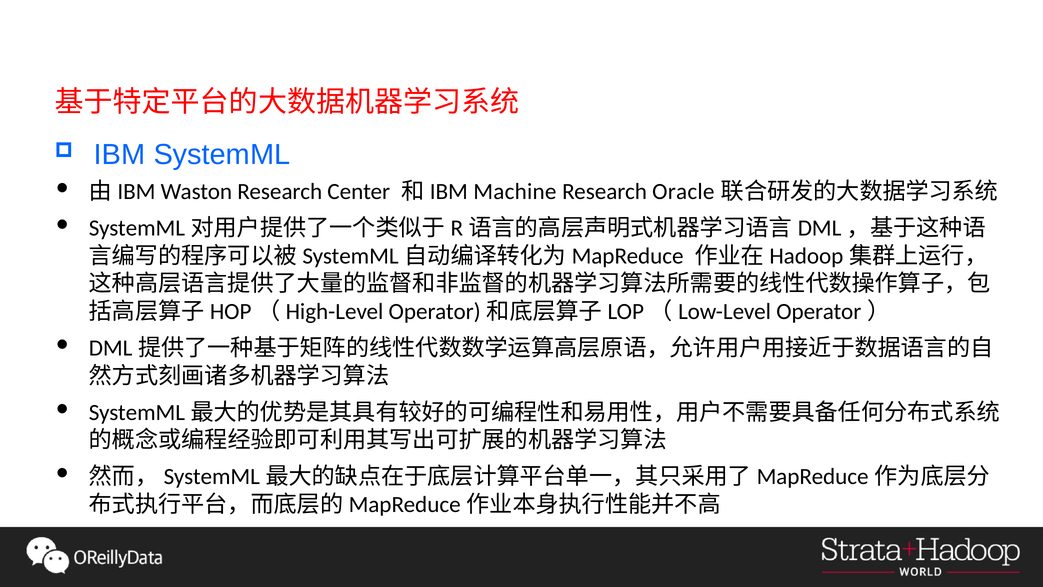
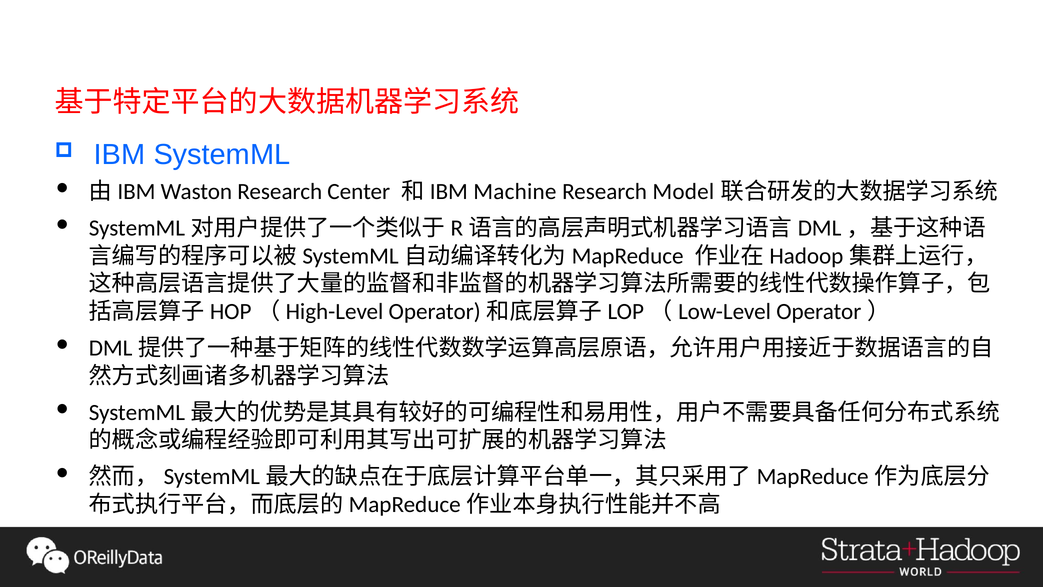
Oracle: Oracle -> Model (683, 192)
